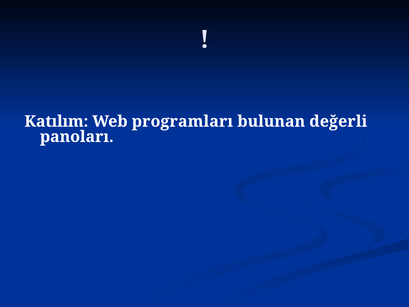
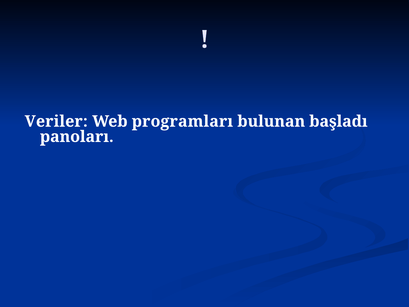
Katılım: Katılım -> Veriler (56, 121)
değerli: değerli -> başladı (338, 121)
